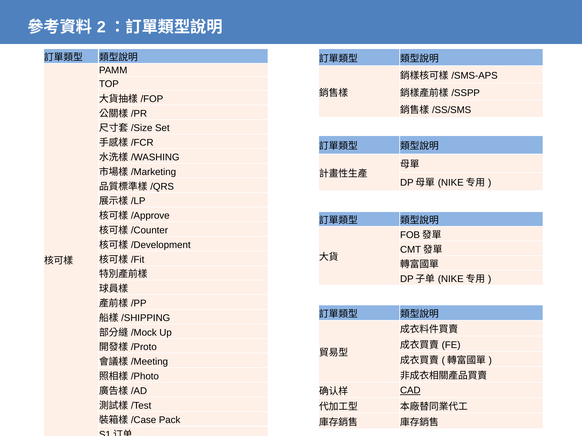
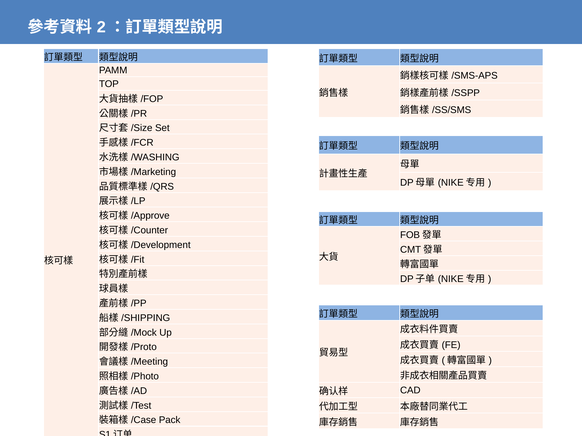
CAD underline: present -> none (410, 391)
